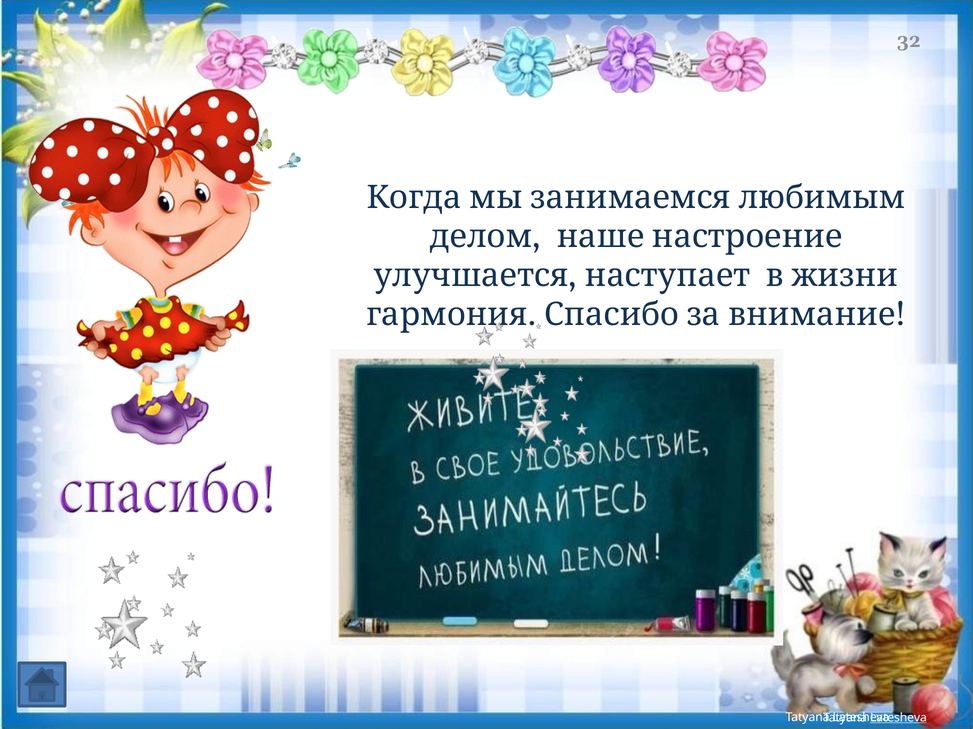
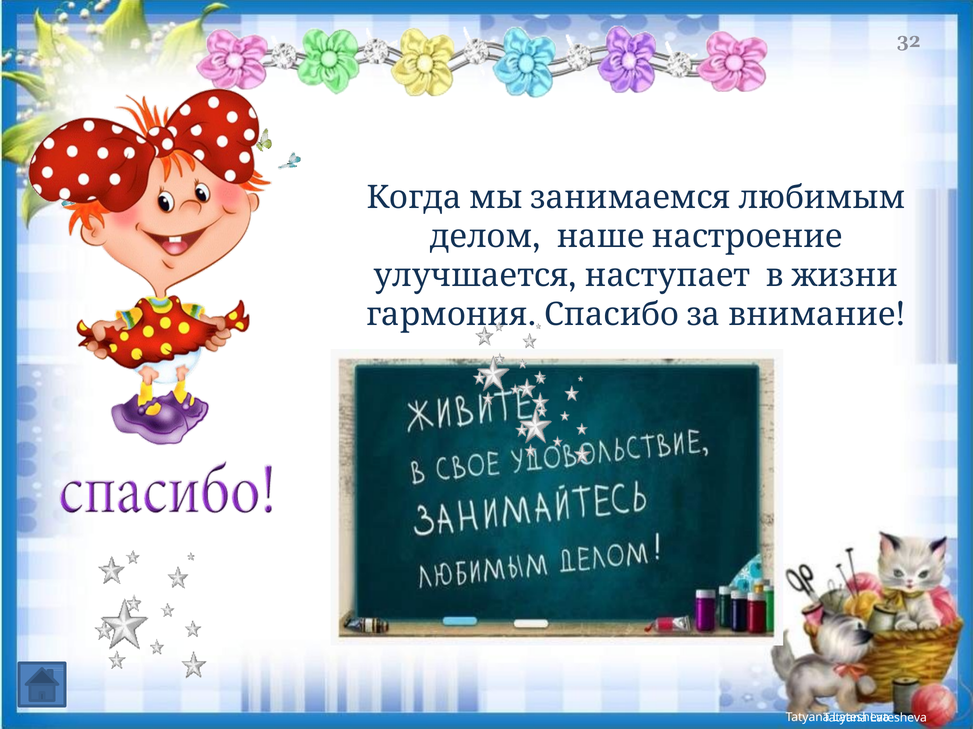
Latesheva underline: present -> none (898, 718)
